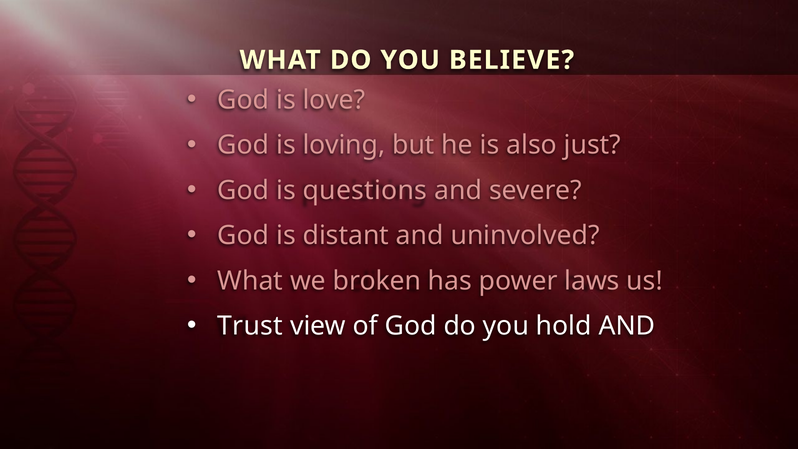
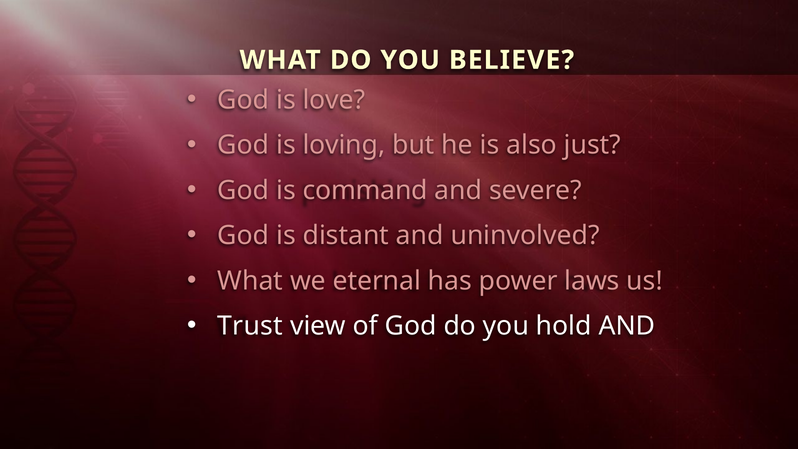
questions: questions -> command (365, 190)
broken: broken -> eternal (377, 281)
